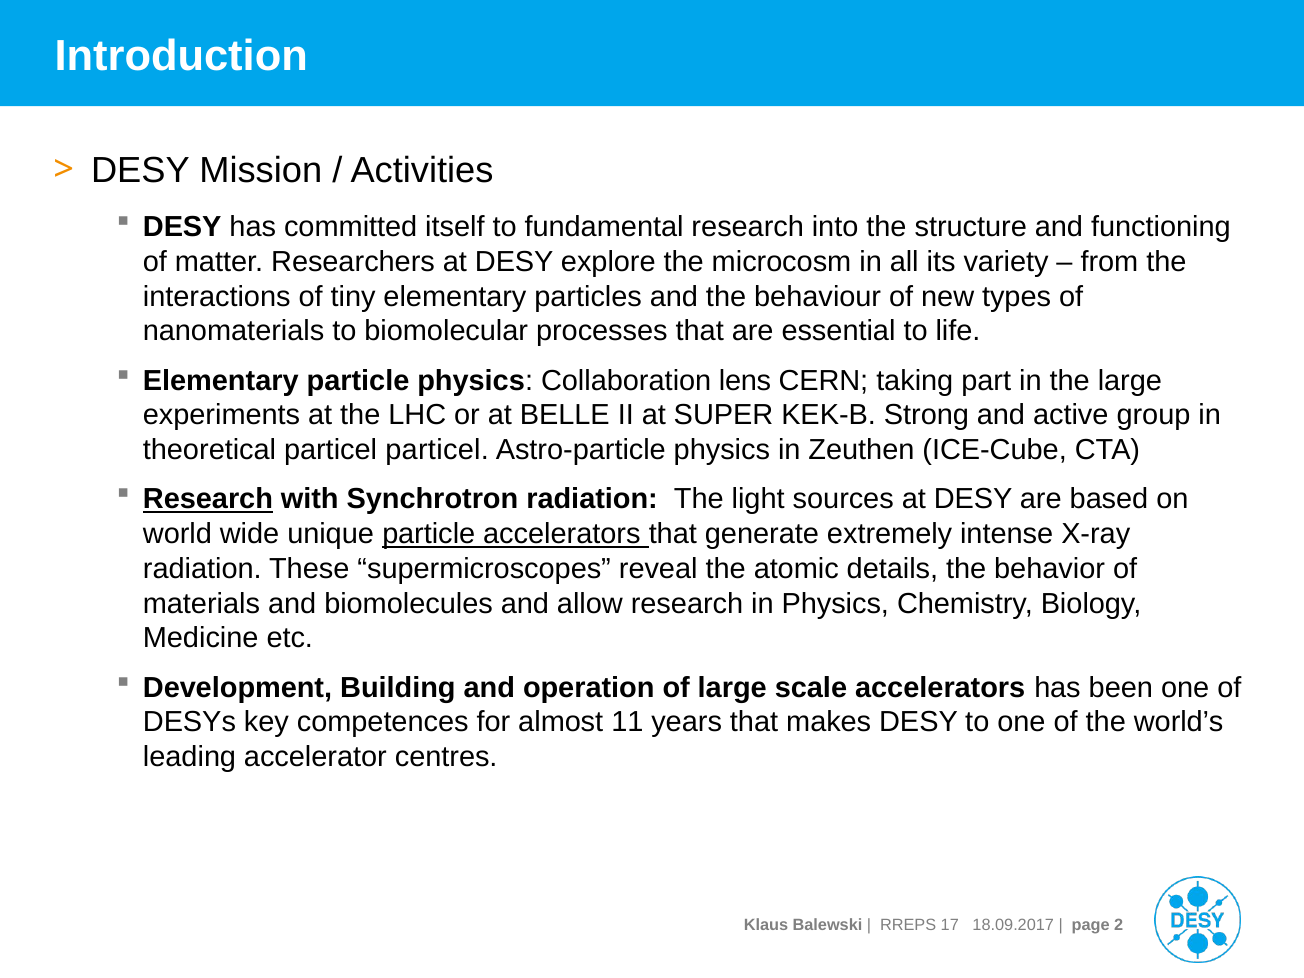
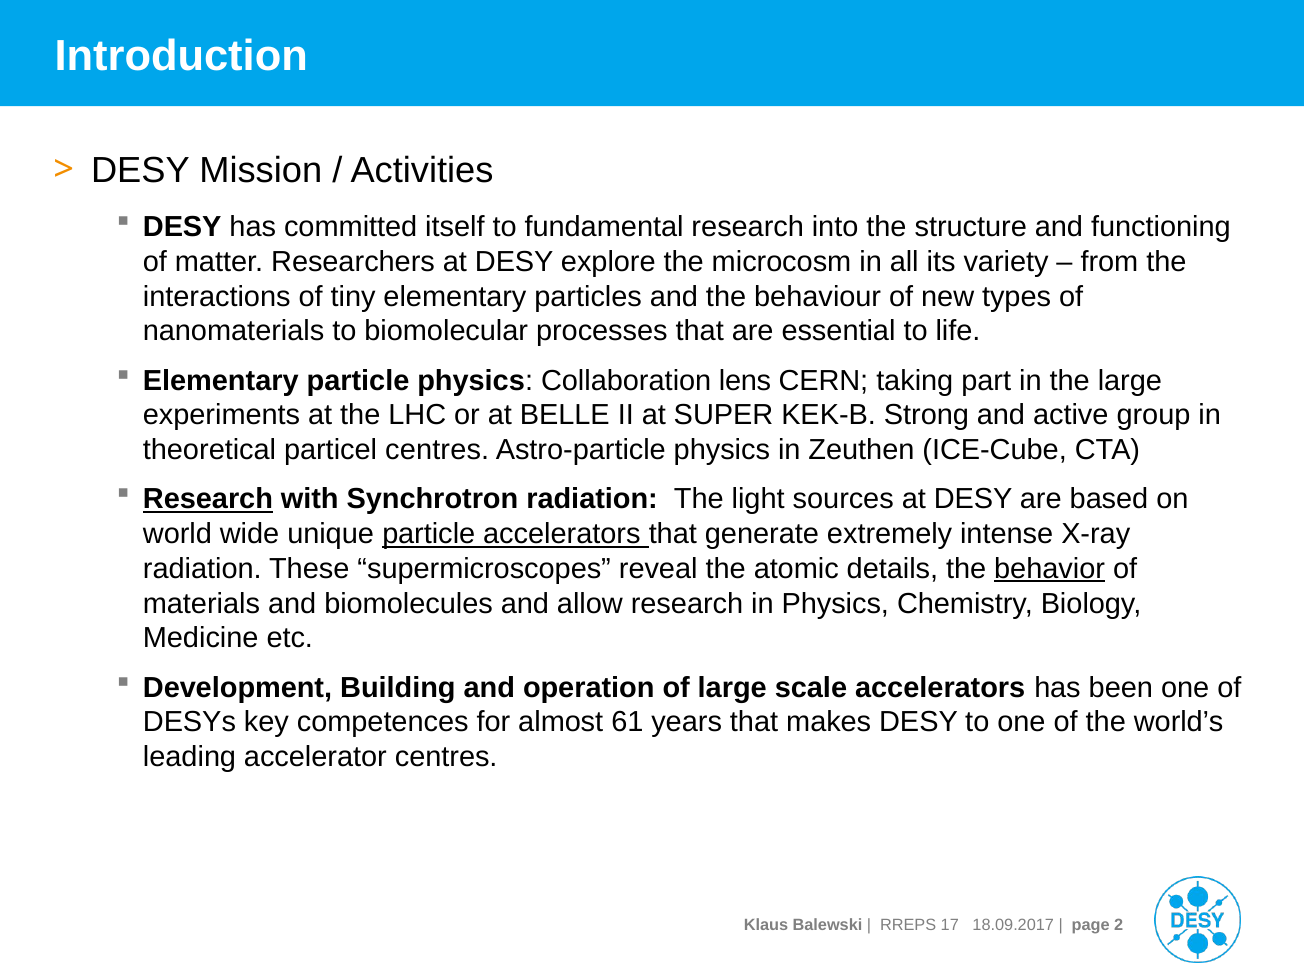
particel particel: particel -> centres (437, 450)
behavior underline: none -> present (1050, 569)
11: 11 -> 61 (627, 722)
